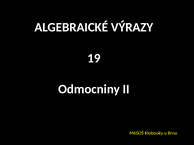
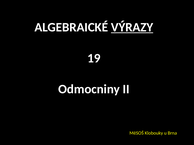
VÝRAZY underline: none -> present (132, 27)
